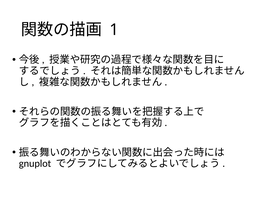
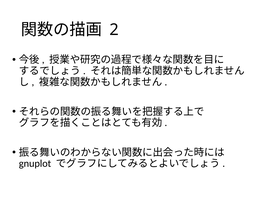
1: 1 -> 2 (114, 30)
